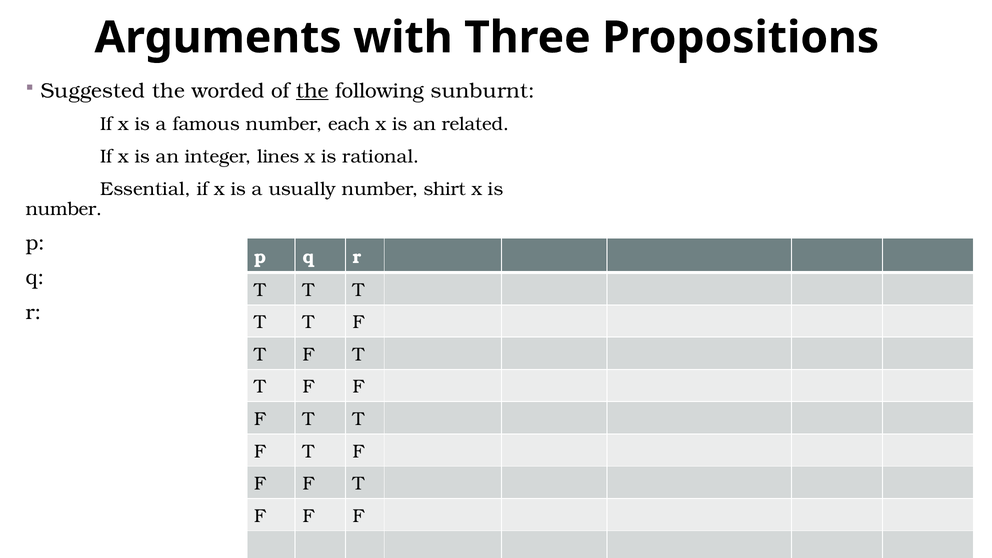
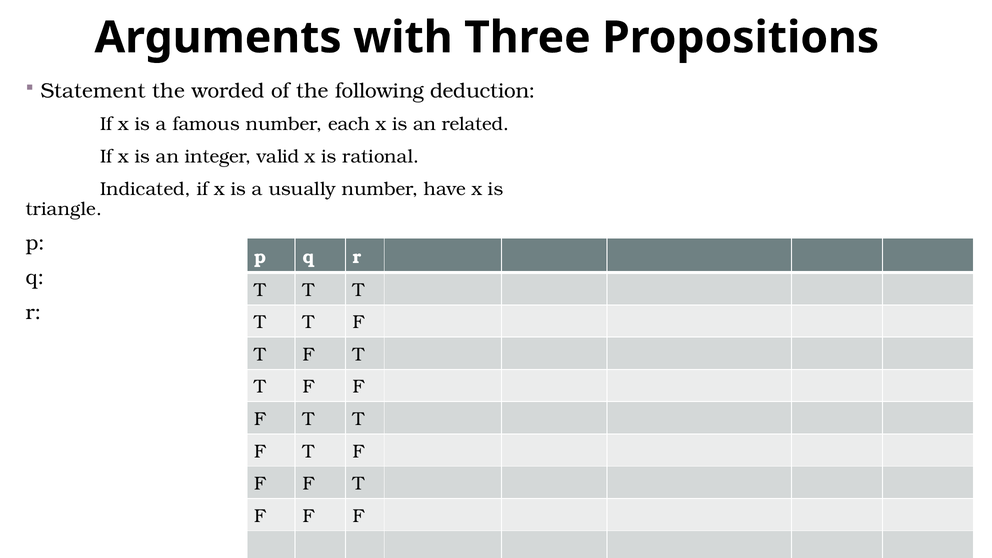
Suggested: Suggested -> Statement (93, 91)
the underline: present -> none (312, 91)
sunburnt: sunburnt -> deduction (483, 91)
lines: lines -> valid (278, 157)
Essential: Essential -> Indicated (145, 189)
shirt: shirt -> have (445, 189)
number: number -> triangle (64, 209)
